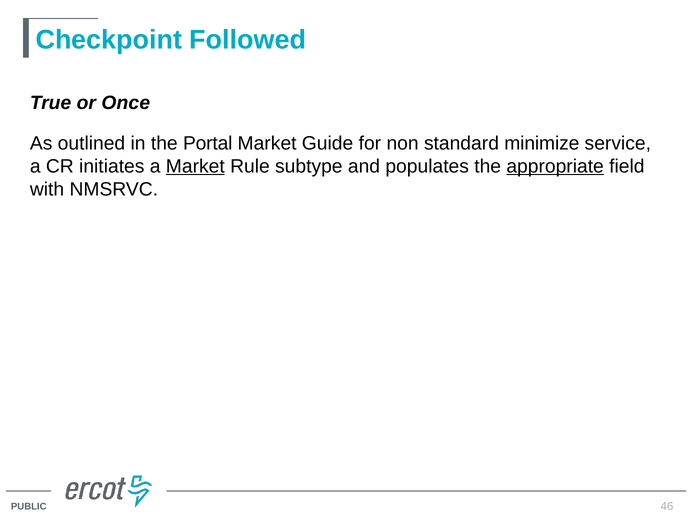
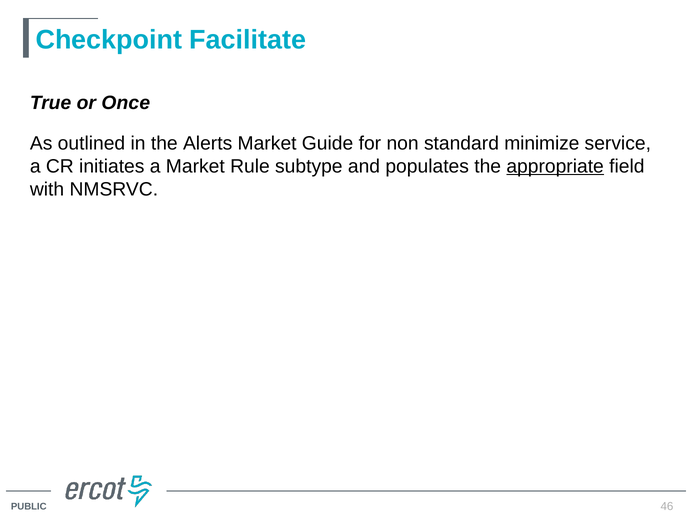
Followed: Followed -> Facilitate (248, 40)
Portal: Portal -> Alerts (208, 143)
Market underline: present -> none (195, 166)
